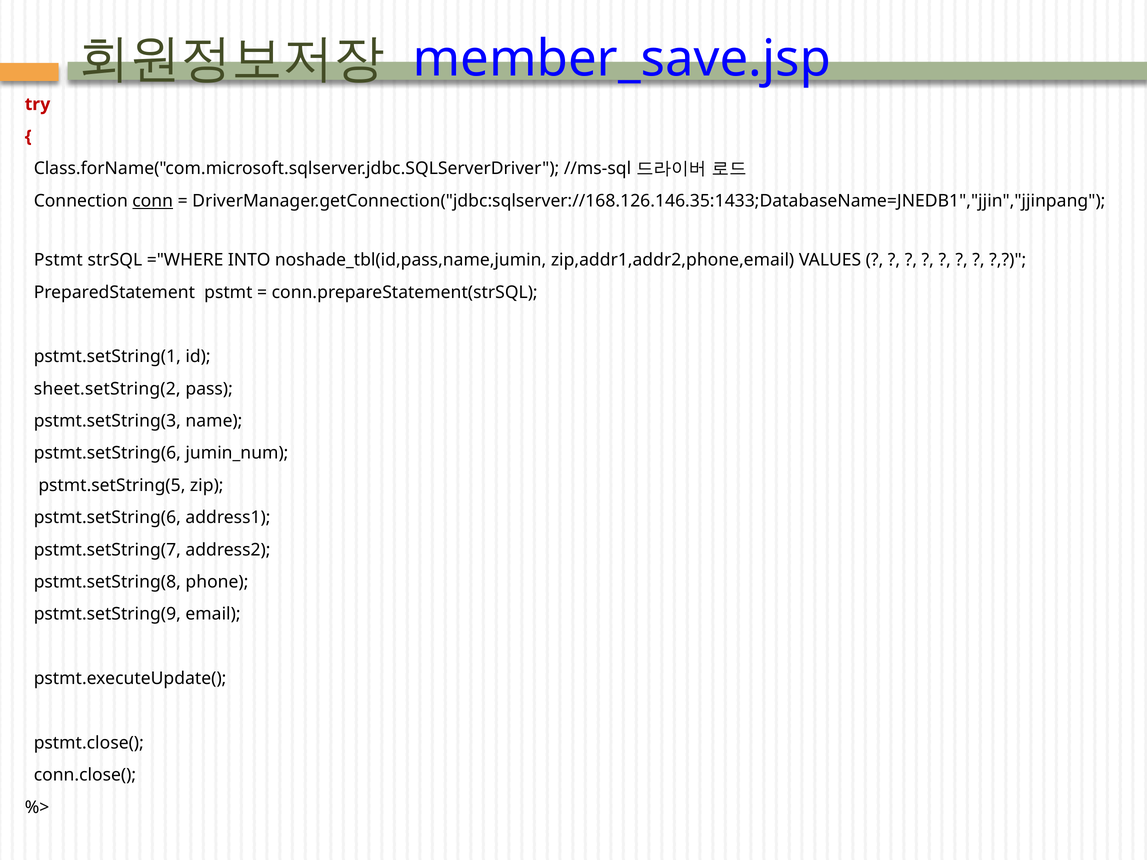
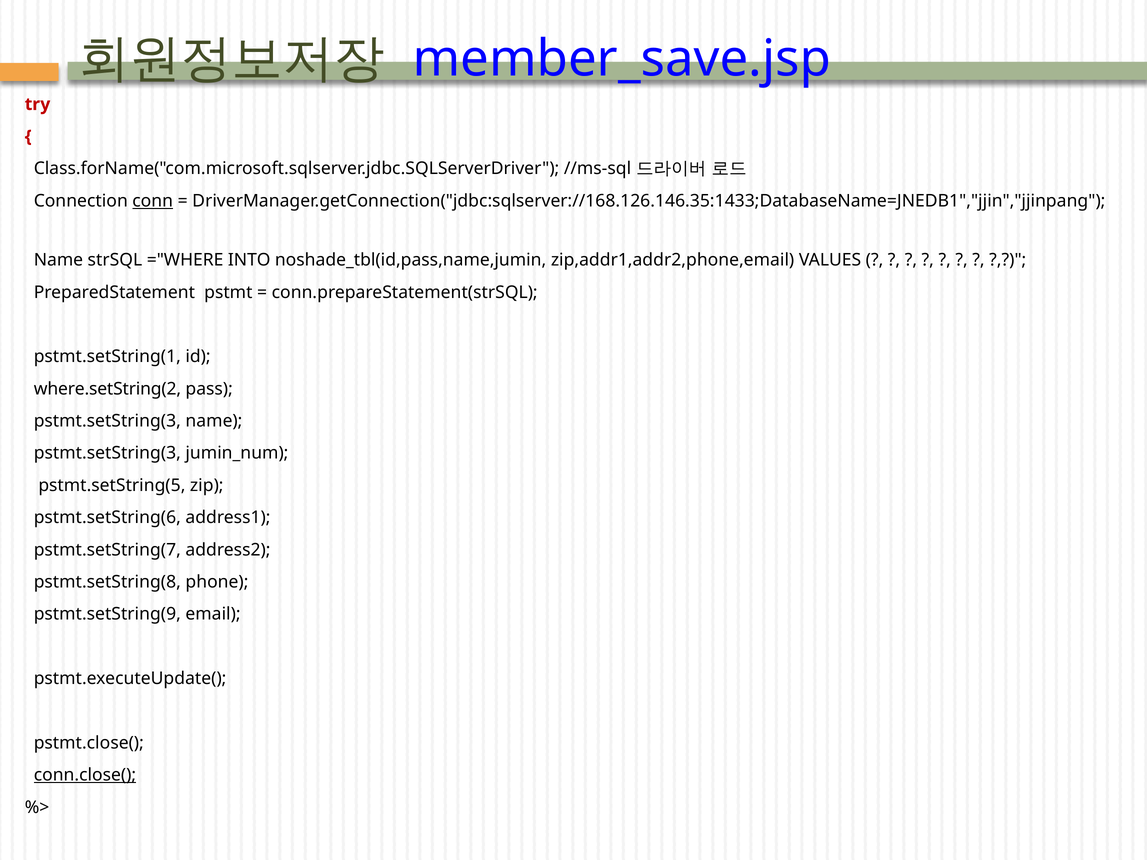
Pstmt: Pstmt -> Name (58, 260)
sheet.setString(2: sheet.setString(2 -> where.setString(2 (107, 389)
pstmt.setString(6: pstmt.setString(6 -> pstmt.setString(3 (107, 453)
conn.close( underline: none -> present (85, 775)
